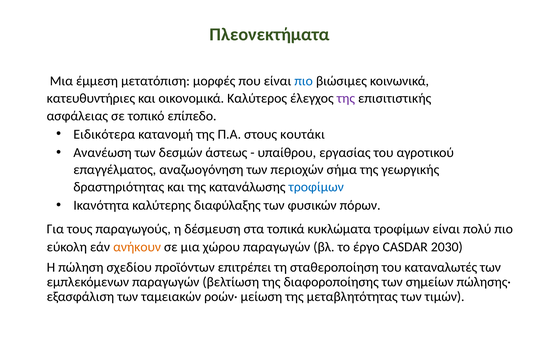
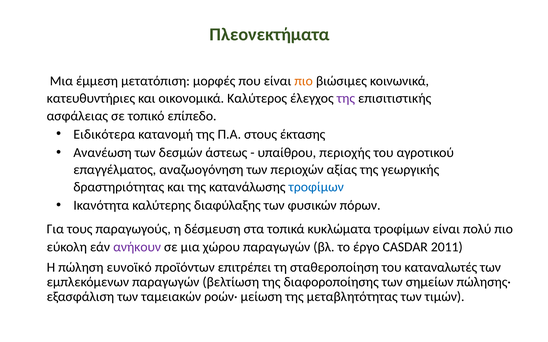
πιο colour: blue -> orange (304, 81)
κουτάκι: κουτάκι -> έκτασης (303, 134)
εργασίας: εργασίας -> περιοχής (345, 153)
σήμα: σήμα -> αξίας (342, 170)
ανήκουν colour: orange -> purple (137, 247)
2030: 2030 -> 2011 (447, 247)
σχεδίου: σχεδίου -> ευνοϊκό (129, 268)
